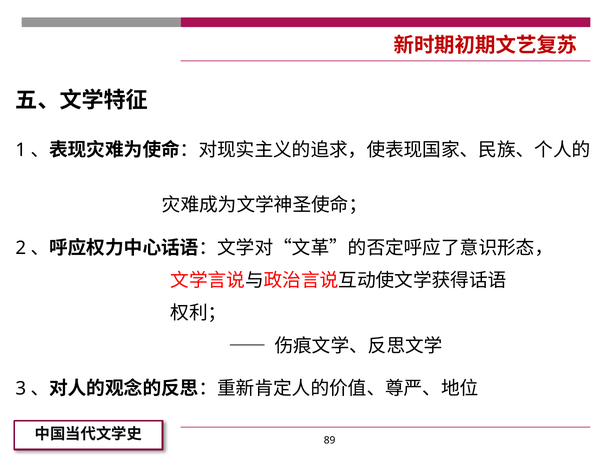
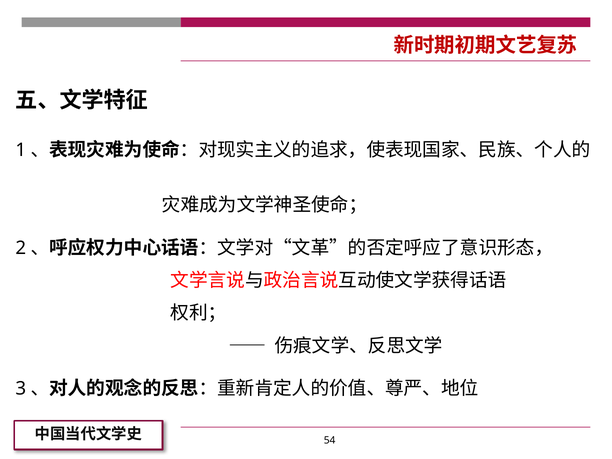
89: 89 -> 54 (330, 440)
